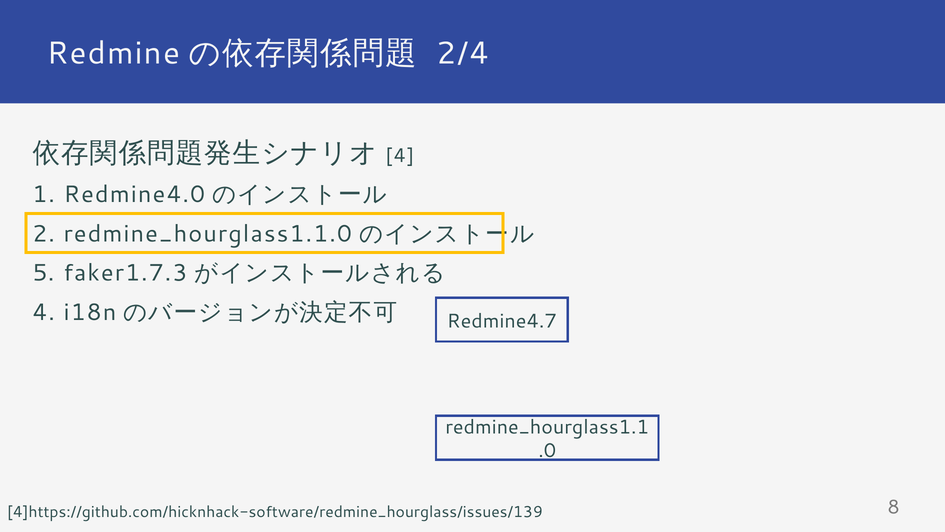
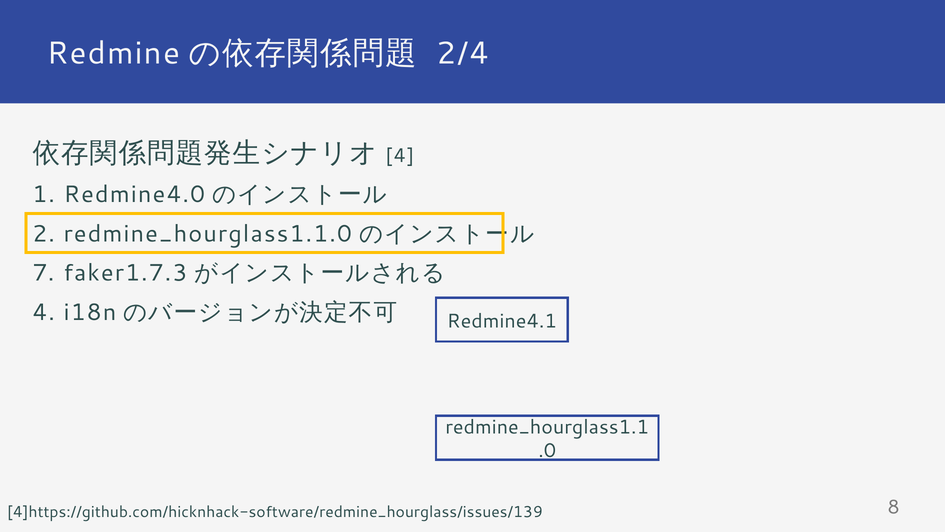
5: 5 -> 7 (44, 273)
Redmine4.7: Redmine4.7 -> Redmine4.1 (502, 321)
